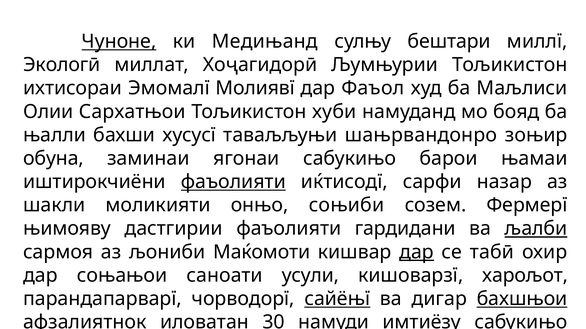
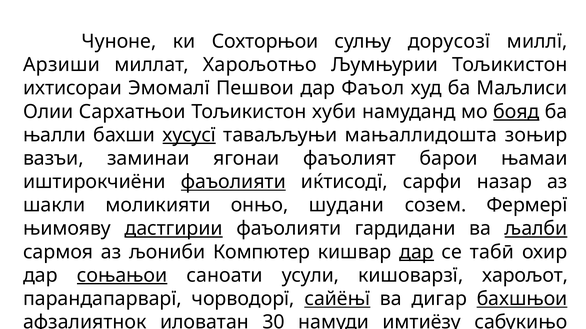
Чуноне underline: present -> none (119, 41)
Медињанд: Медињанд -> Сохторњои (265, 41)
бештари: бештари -> дорусозї (449, 41)
Экологӣ: Экологӣ -> Арзиши (62, 65)
Хоҷагидорӣ: Хоҷагидорӣ -> Харољотњо (260, 65)
Молиявї: Молиявї -> Пешвои (255, 88)
бояд underline: none -> present (516, 112)
хусусї underline: none -> present (189, 135)
шањрвандонро: шањрвандонро -> мањаллидошта (421, 135)
обуна: обуна -> вазъи (53, 159)
ягонаи сабукињо: сабукињо -> фаъолият (350, 159)
соњиби: соњиби -> шудани (346, 206)
дастгирии underline: none -> present (174, 229)
Маќомоти: Маќомоти -> Компютер (262, 252)
соњањои underline: none -> present (122, 276)
